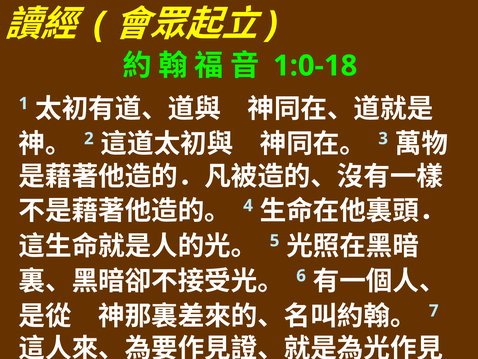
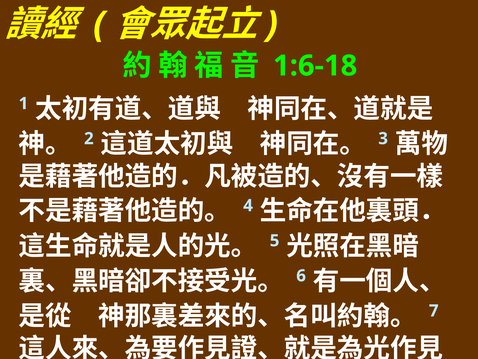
1:0-18: 1:0-18 -> 1:6-18 (315, 66)
